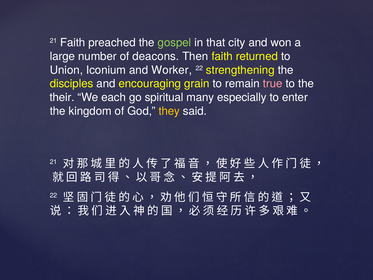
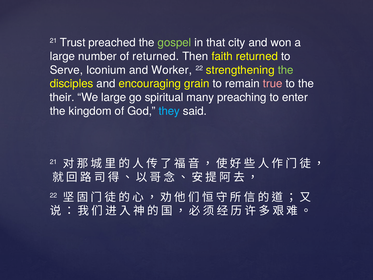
21 Faith: Faith -> Trust (73, 43)
of deacons: deacons -> returned (156, 56)
Union: Union -> Serve (66, 70)
the colour: white -> light green (286, 70)
We each: each -> large (114, 97)
especially: especially -> preaching (242, 97)
they colour: yellow -> light blue (169, 111)
